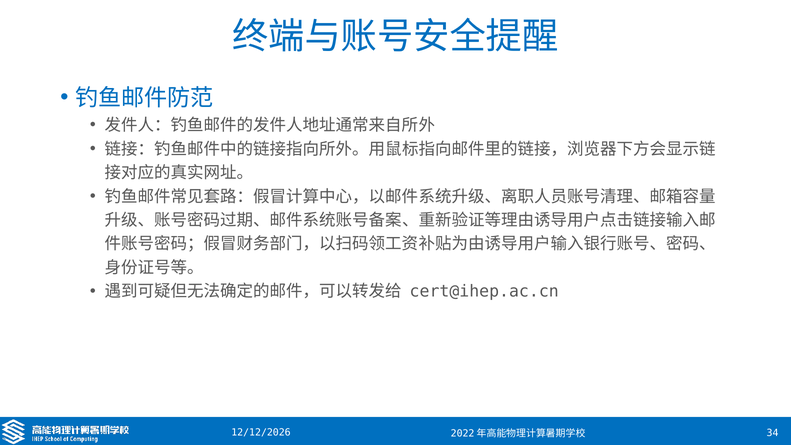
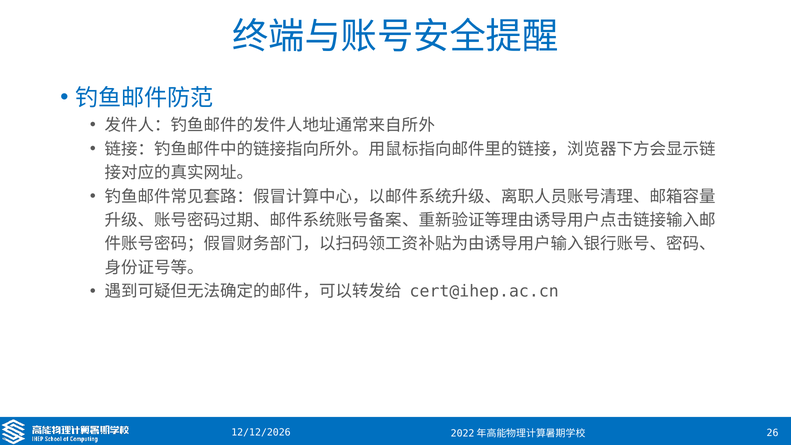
34: 34 -> 26 (773, 433)
